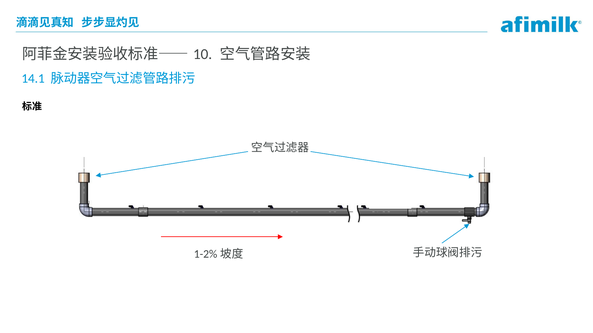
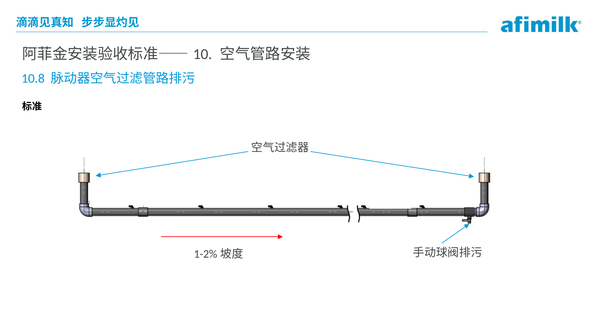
14.1: 14.1 -> 10.8 (33, 79)
